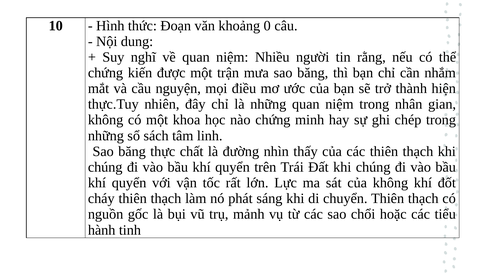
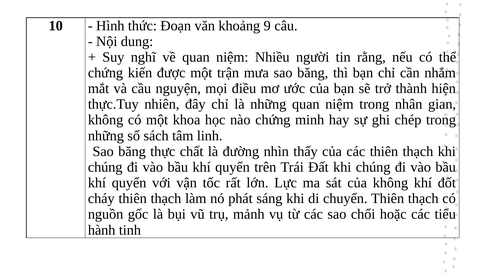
0: 0 -> 9 (267, 26)
